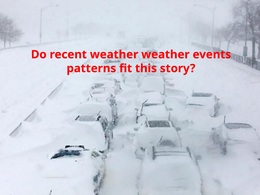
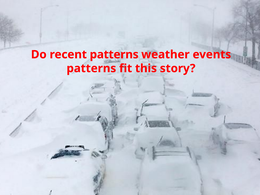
recent weather: weather -> patterns (114, 55)
